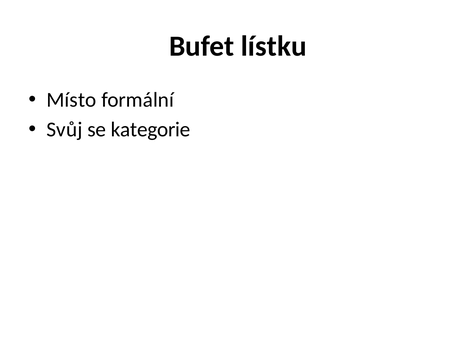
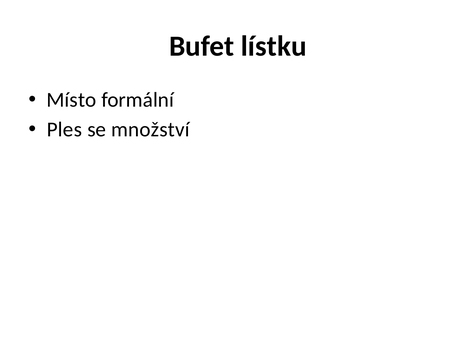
Svůj: Svůj -> Ples (64, 129)
kategorie: kategorie -> množství (150, 129)
